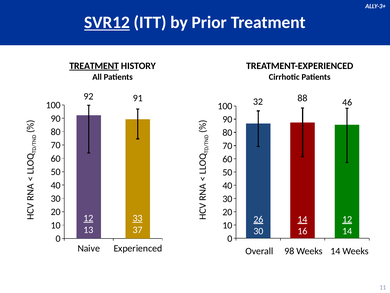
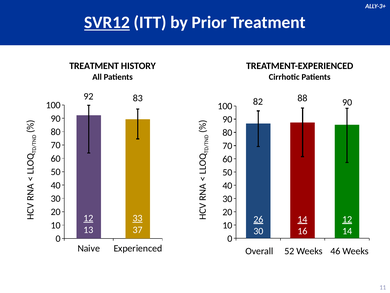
TREATMENT underline: present -> none (94, 66)
91: 91 -> 83 (138, 98)
32: 32 -> 82 (258, 101)
88 46: 46 -> 90 (347, 102)
98: 98 -> 52 (289, 251)
Weeks 14: 14 -> 46 (335, 251)
